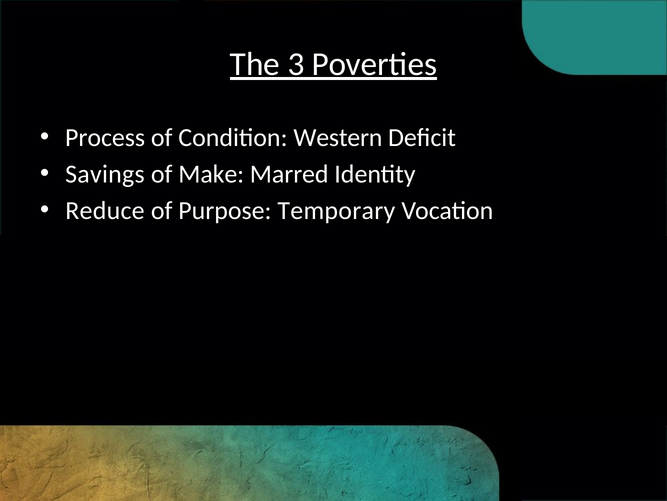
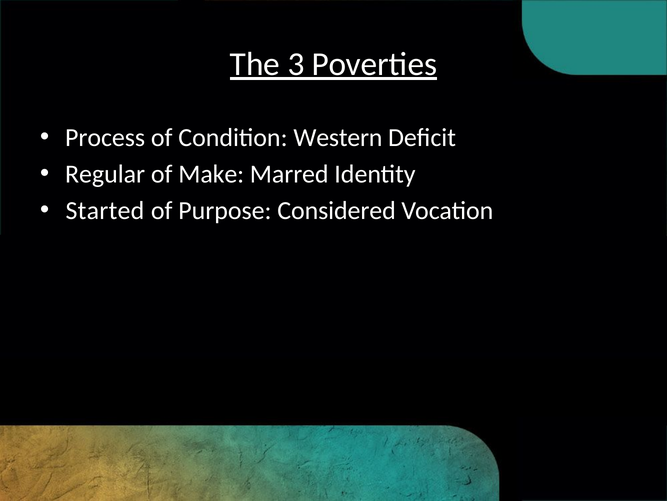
Savings: Savings -> Regular (105, 174)
Reduce: Reduce -> Started (105, 210)
Temporary: Temporary -> Considered (337, 210)
